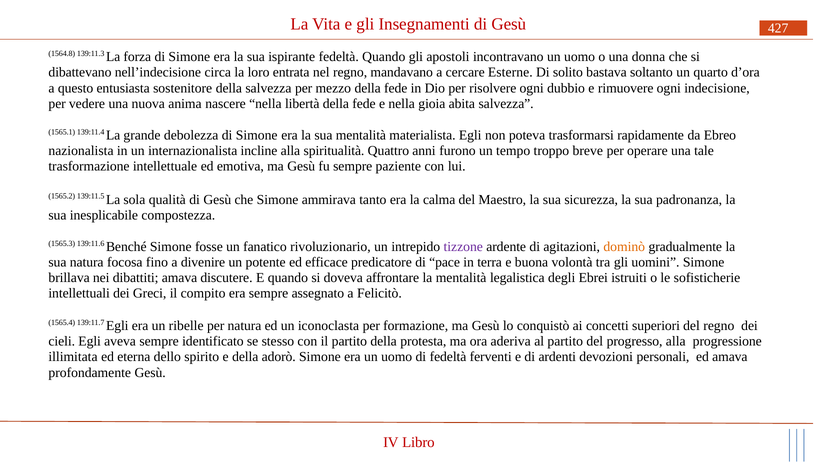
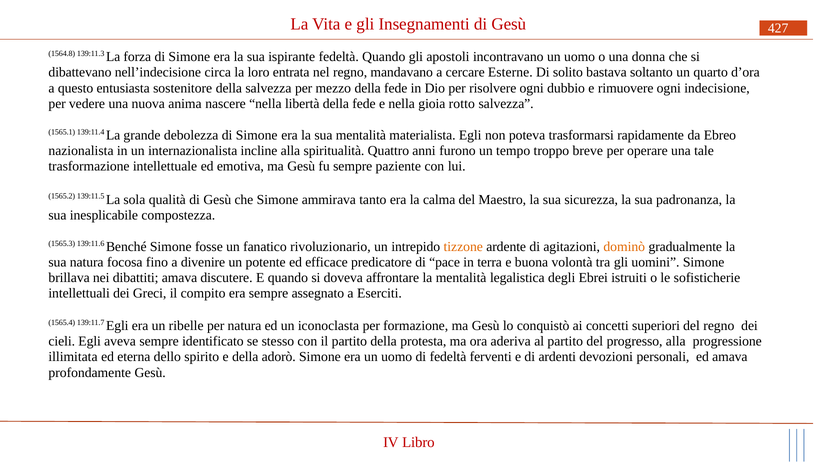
abita: abita -> rotto (462, 104)
tizzone colour: purple -> orange (463, 247)
Felicitò: Felicitò -> Eserciti (379, 293)
